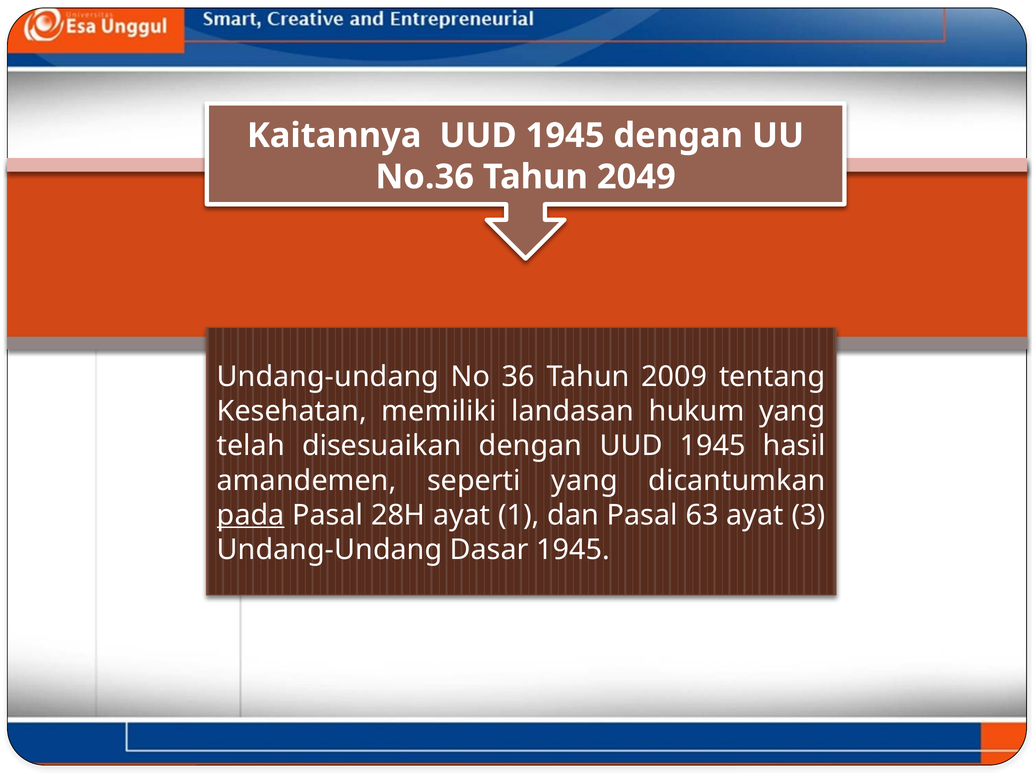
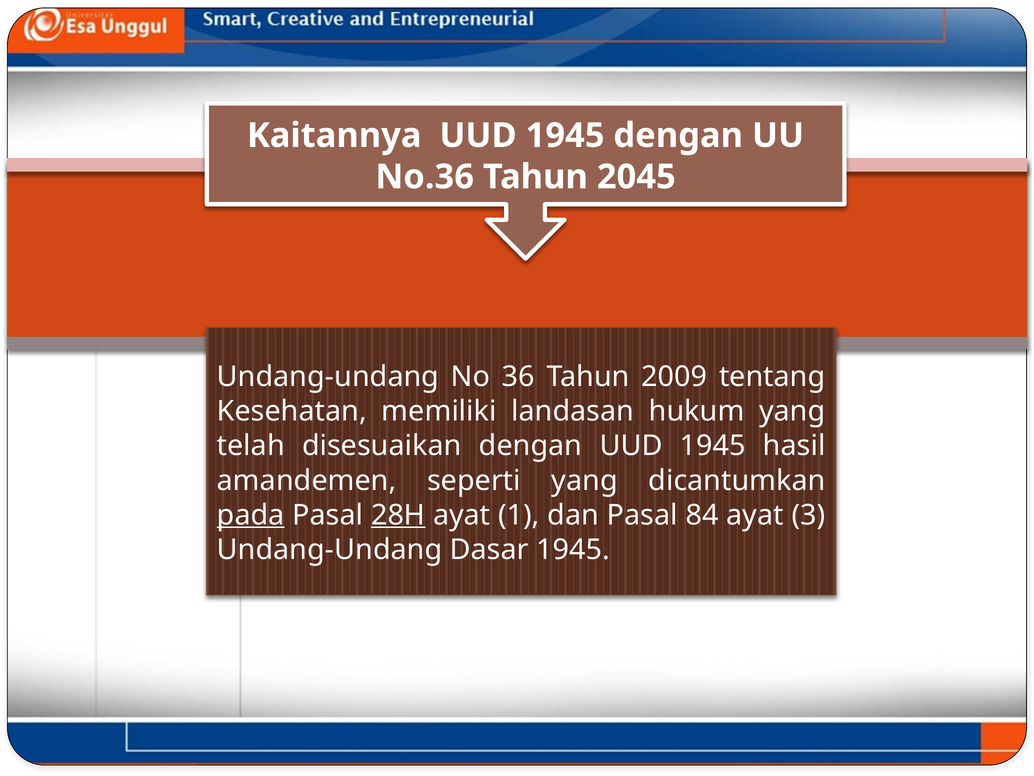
2049: 2049 -> 2045 (636, 177)
28H underline: none -> present (398, 515)
63: 63 -> 84 (702, 515)
